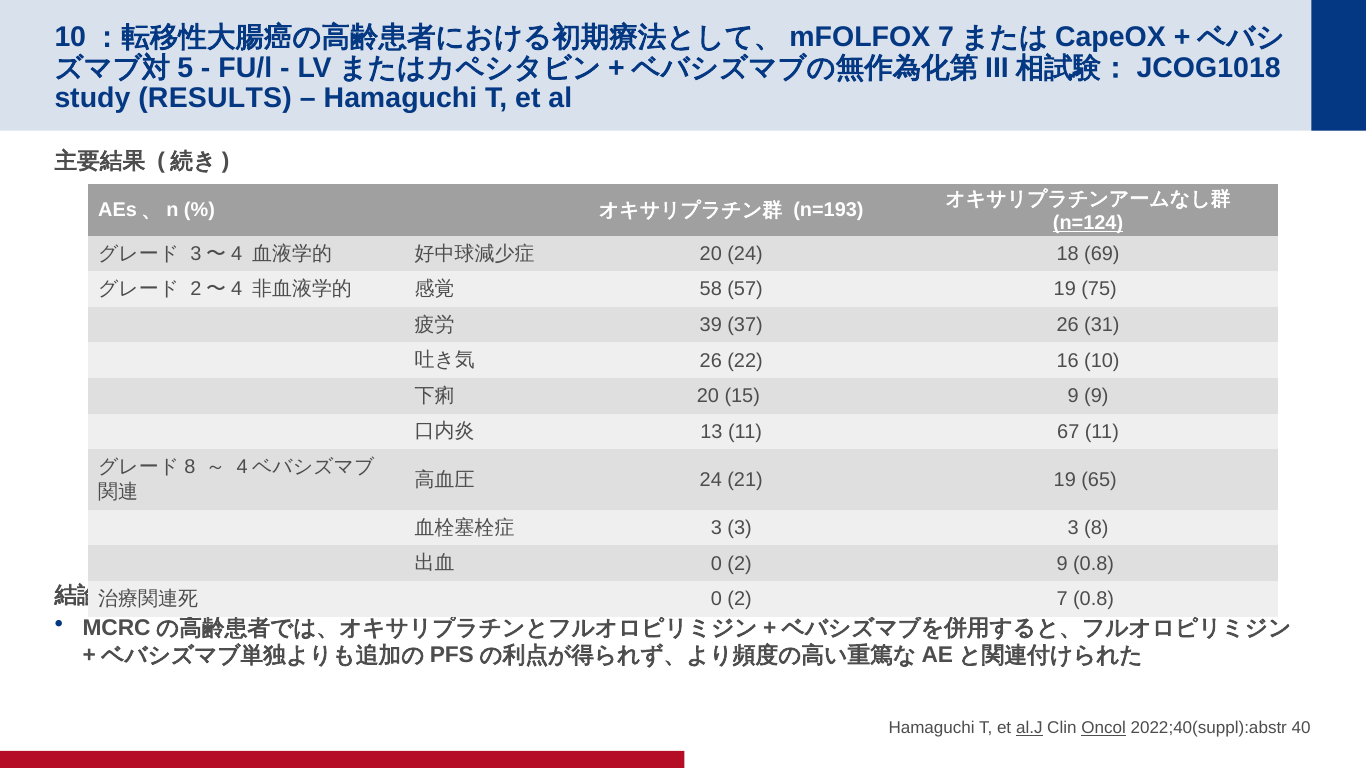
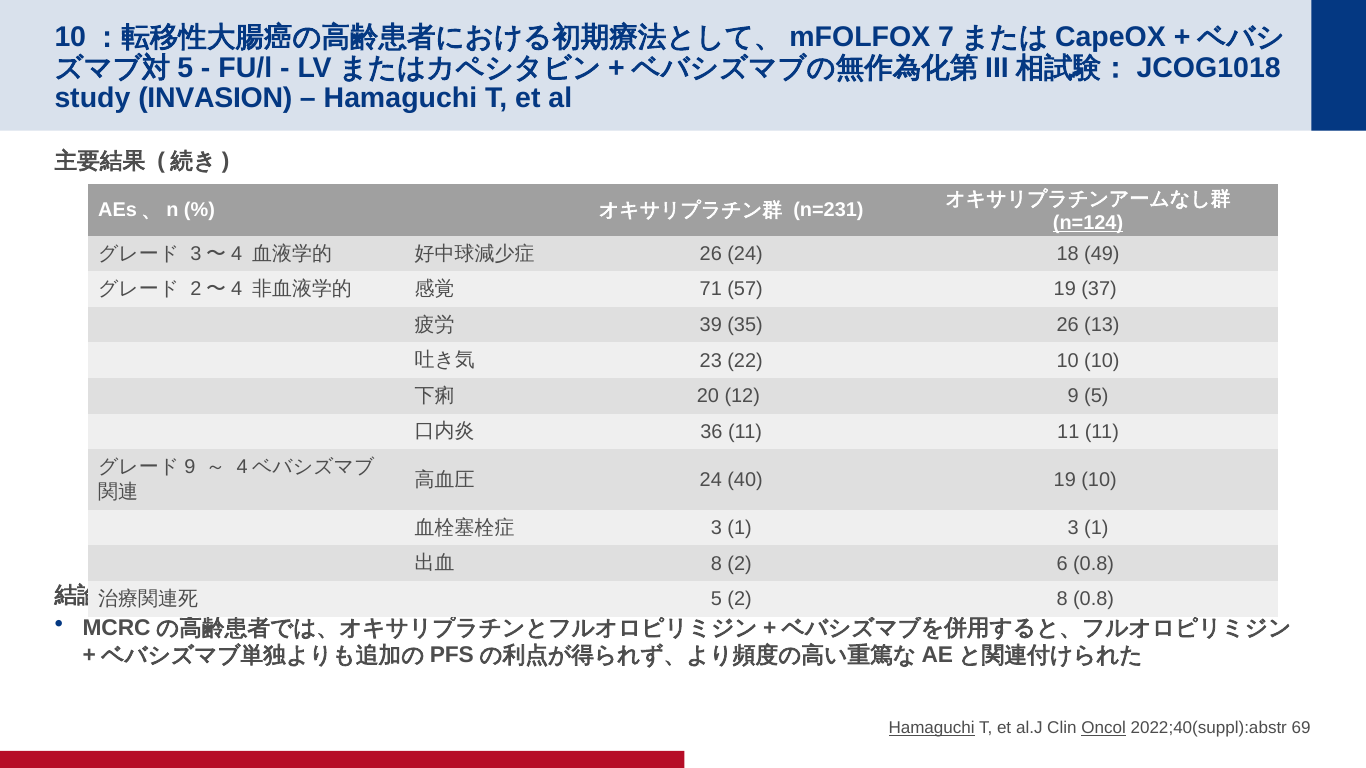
RESULTS: RESULTS -> INVASION (215, 98)
n=193: n=193 -> n=231 (828, 210)
20: 20 -> 26 (711, 254)
69: 69 -> 49 (1102, 254)
58: 58 -> 71 (711, 290)
75: 75 -> 37 (1099, 290)
37: 37 -> 35 (745, 325)
31: 31 -> 13 (1102, 325)
26: 26 -> 23 (711, 361)
22 16: 16 -> 10 (1068, 361)
15: 15 -> 12 (742, 396)
9 9: 9 -> 5 (1096, 396)
13: 13 -> 36 (711, 432)
67: 67 -> 11 (1068, 432)
8: 8 -> 9 (190, 467)
21: 21 -> 40 (745, 480)
19 65: 65 -> 10 (1099, 480)
3: 3 -> 1 (740, 528)
8: 8 -> 1 (1096, 528)
0: 0 -> 8 (716, 564)
2 9: 9 -> 6 (1062, 564)
0: 0 -> 5 (716, 599)
2 7: 7 -> 8 (1062, 599)
Hamaguchi underline: none -> present (932, 728)
al.J underline: present -> none (1029, 728)
40: 40 -> 69 (1301, 728)
